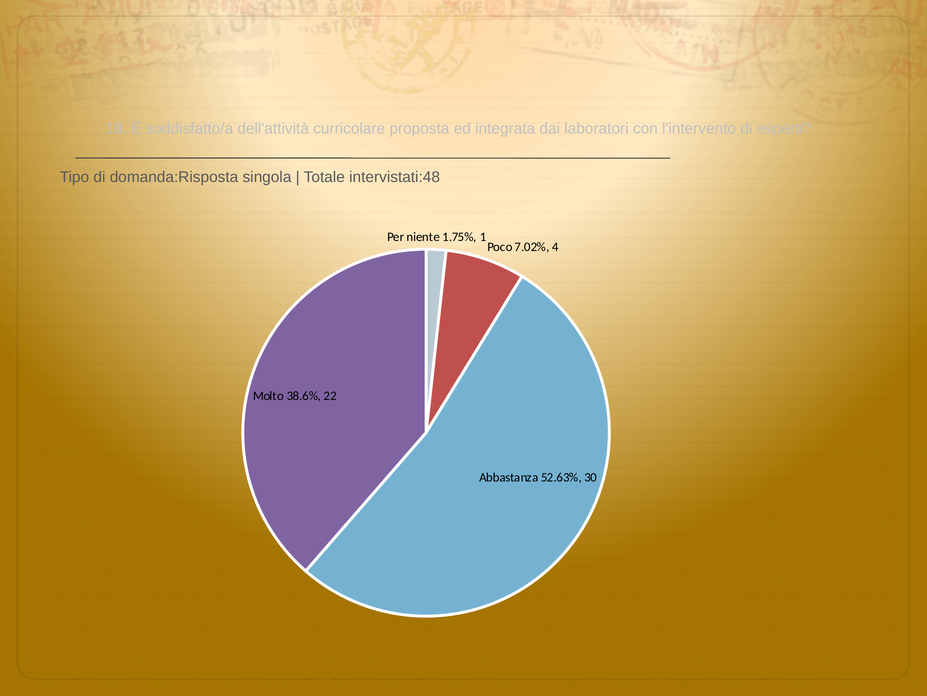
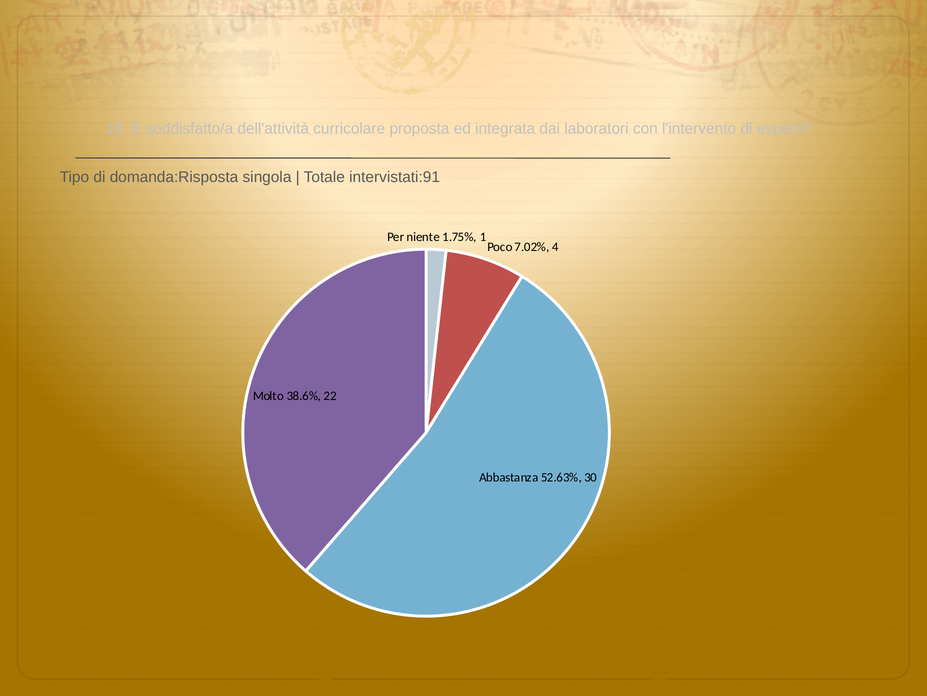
intervistati:48: intervistati:48 -> intervistati:91 (395, 177)
